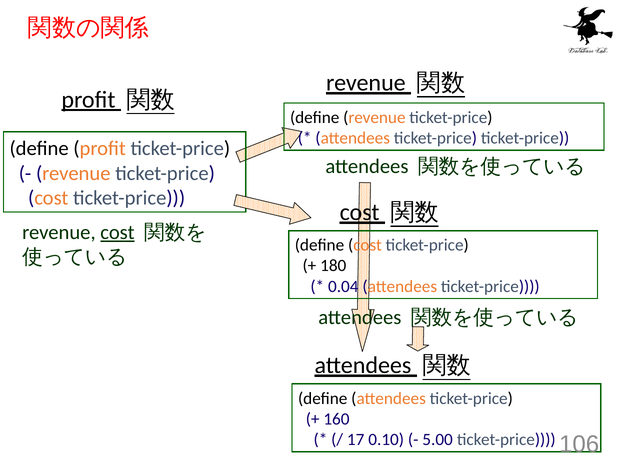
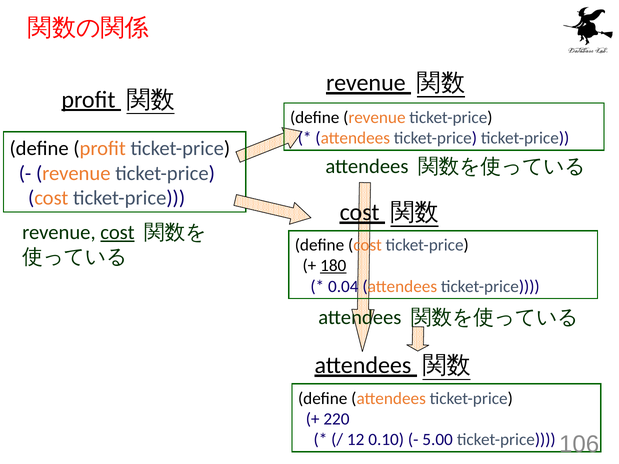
180 underline: none -> present (333, 266)
160: 160 -> 220 (336, 419)
17: 17 -> 12 (356, 440)
